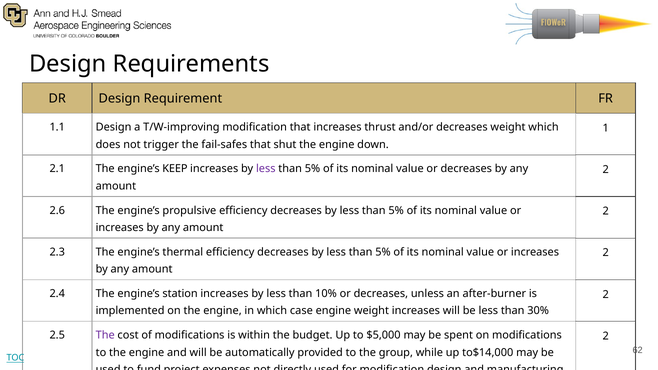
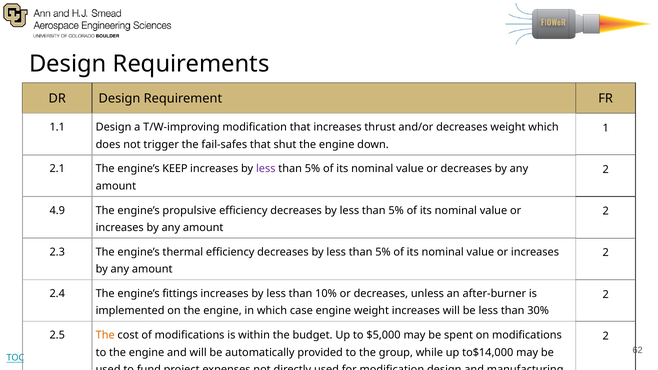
2.6: 2.6 -> 4.9 (57, 211)
station: station -> fittings (180, 294)
The colour: purple -> orange (105, 335)
